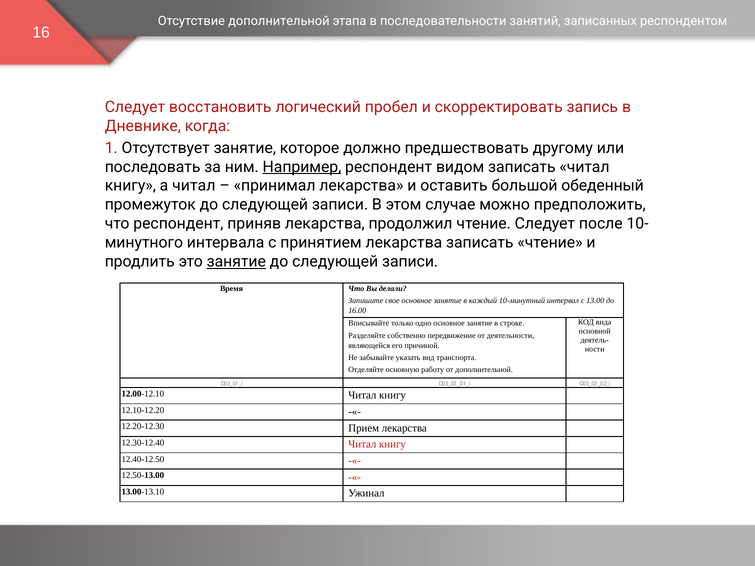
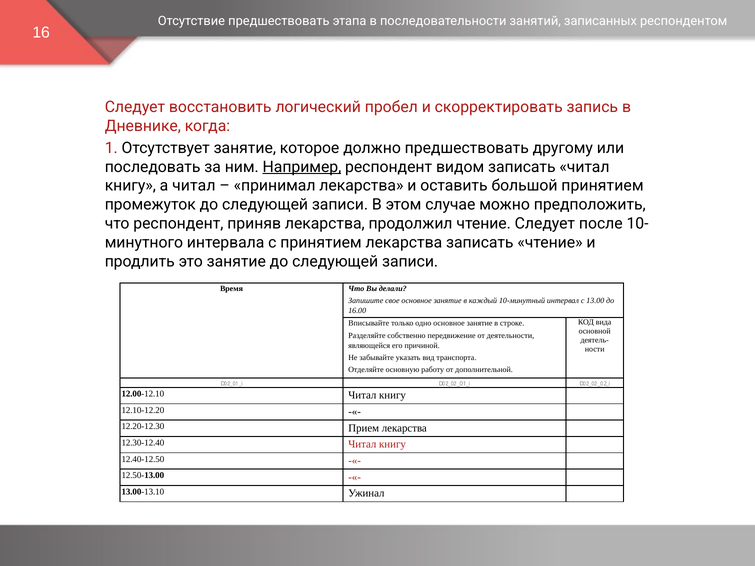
Отсутствие дополнительной: дополнительной -> предшествовать (279, 21)
большой обеденный: обеденный -> принятием (602, 186)
занятие underline: present -> none (236, 262)
